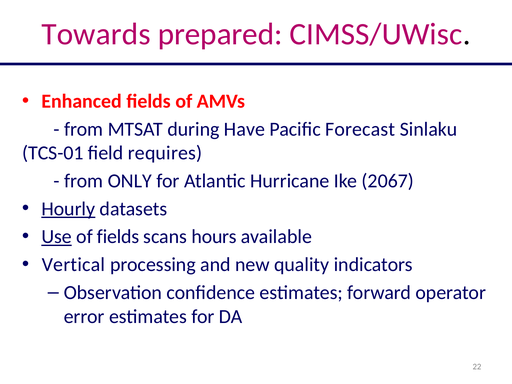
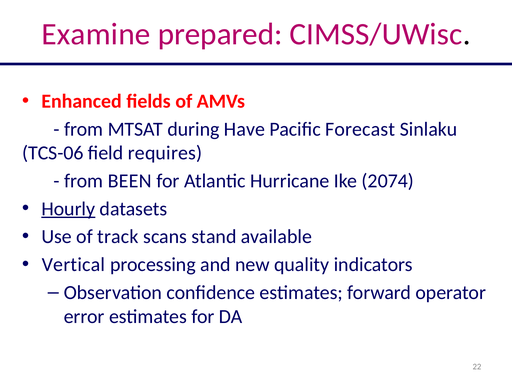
Towards: Towards -> Examine (96, 34)
TCS-01: TCS-01 -> TCS-06 (53, 153)
ONLY: ONLY -> BEEN (130, 181)
2067: 2067 -> 2074 (388, 181)
Use underline: present -> none (57, 237)
of fields: fields -> track (118, 237)
hours: hours -> stand (214, 237)
